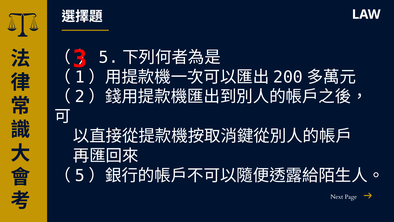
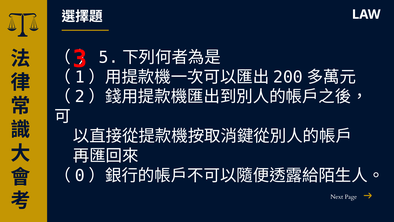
5: 5 -> 0 (80, 175)
